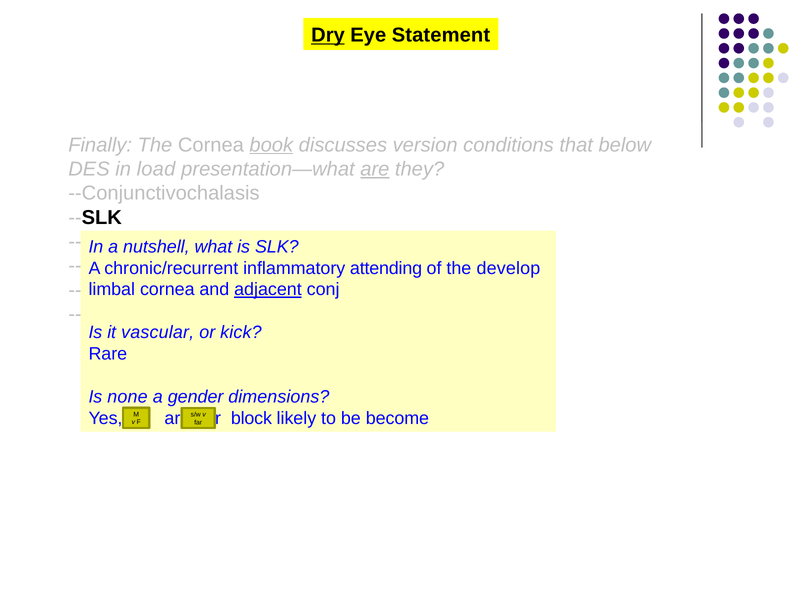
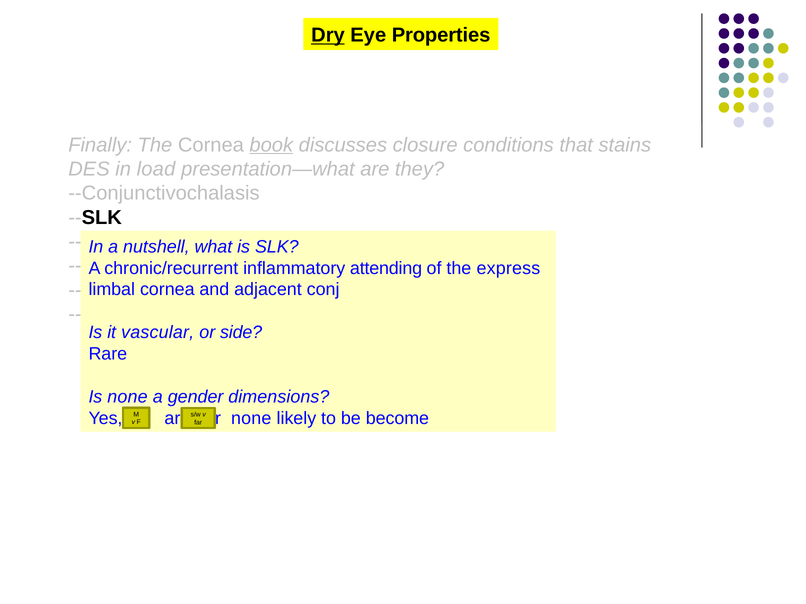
Statement: Statement -> Properties (441, 35)
version: version -> closure (425, 145)
below: below -> stains (625, 145)
are underline: present -> none (375, 169)
develop: develop -> express (508, 268)
adjacent underline: present -> none (268, 290)
kick: kick -> side (241, 333)
block: block -> none (251, 419)
